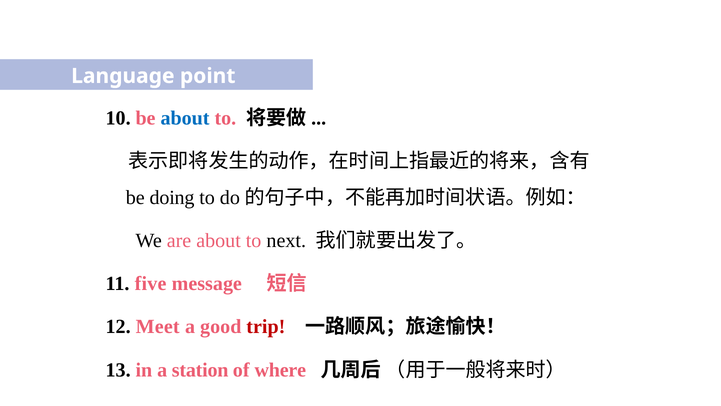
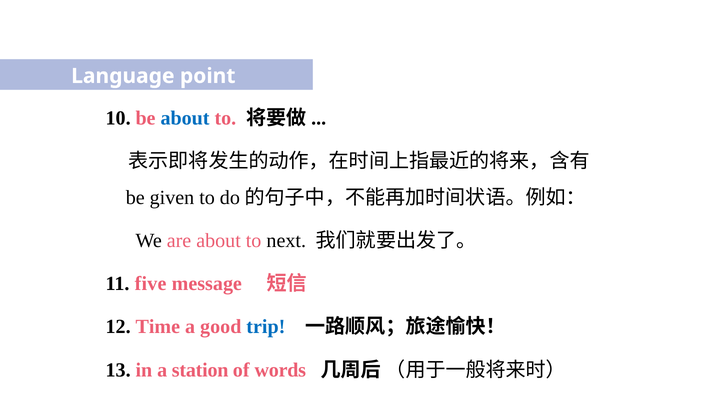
doing: doing -> given (172, 197)
Meet: Meet -> Time (158, 326)
trip colour: red -> blue (266, 326)
where: where -> words (280, 369)
